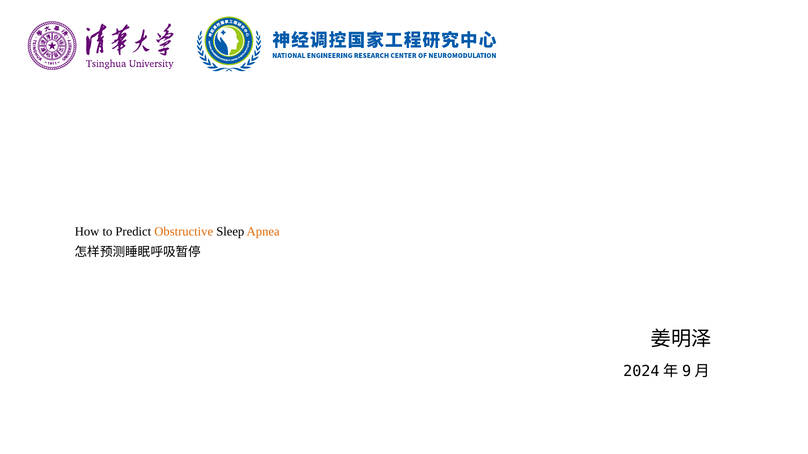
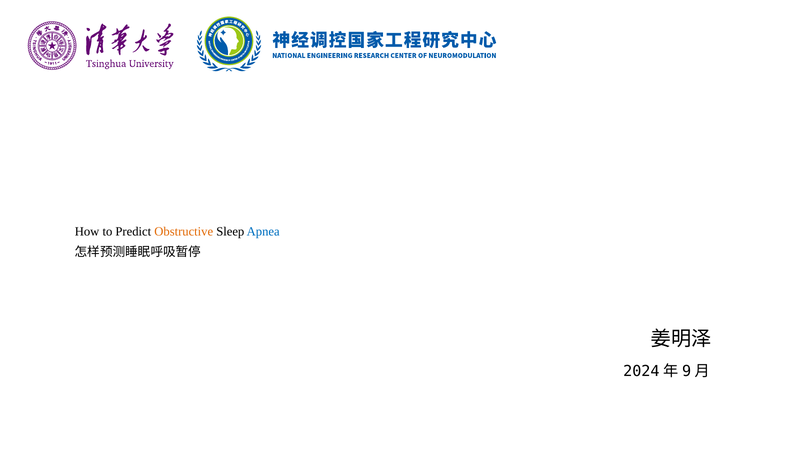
Apnea colour: orange -> blue (263, 232)
